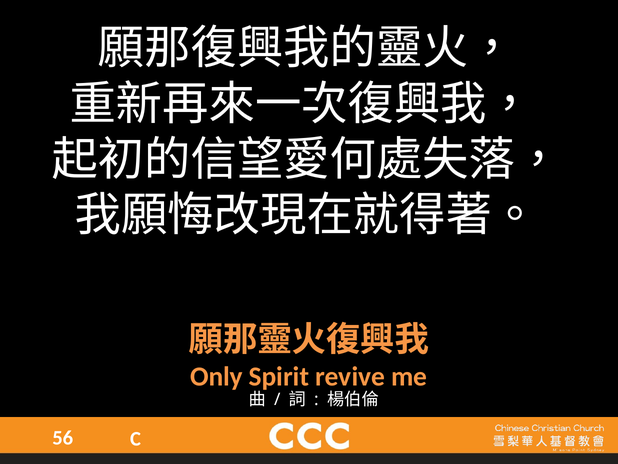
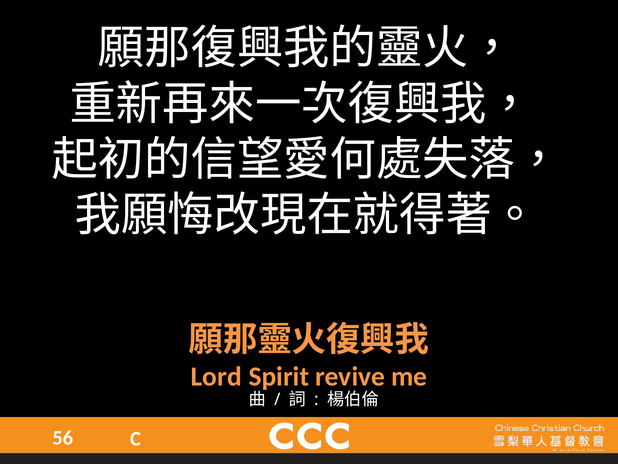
Only: Only -> Lord (216, 376)
